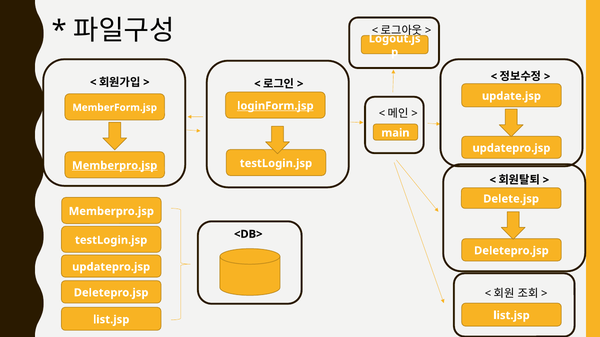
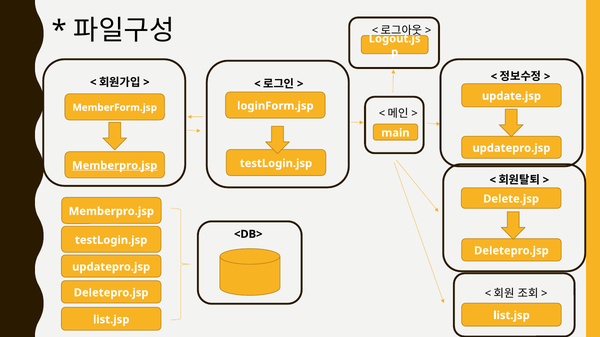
loginForm.jsp underline: present -> none (275, 106)
